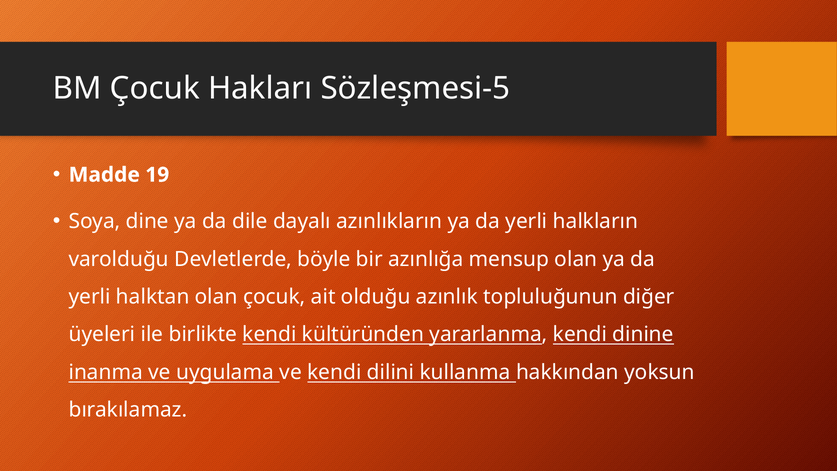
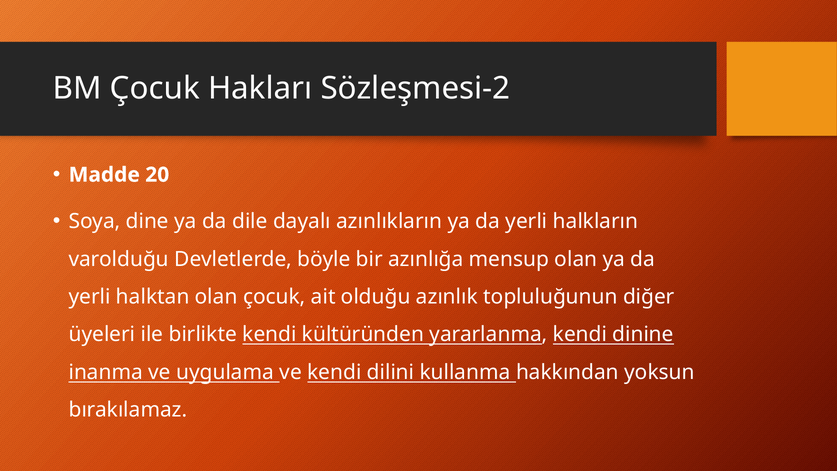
Sözleşmesi-5: Sözleşmesi-5 -> Sözleşmesi-2 (415, 89)
19: 19 -> 20 (157, 175)
